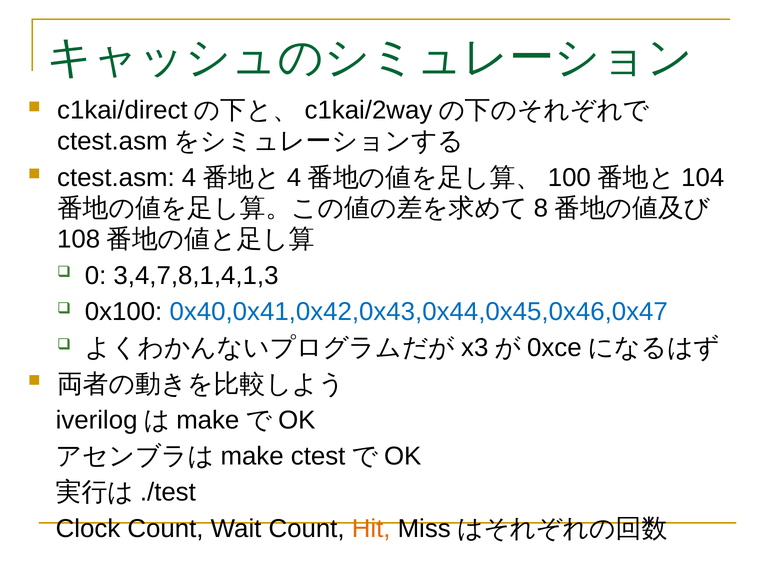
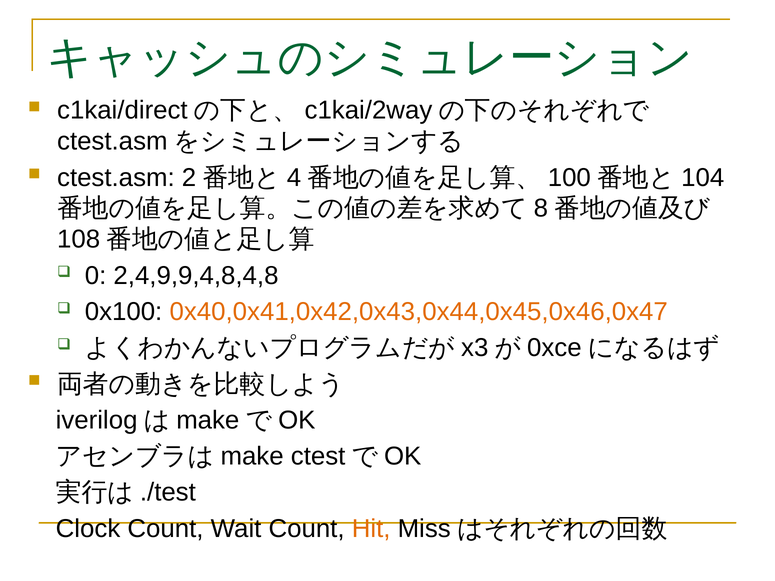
ctest.asm 4: 4 -> 2 (189, 178)
3,4,7,8,1,4,1,3: 3,4,7,8,1,4,1,3 -> 2,4,9,9,4,8,4,8 (196, 276)
0x40,0x41,0x42,0x43,0x44,0x45,0x46,0x47 colour: blue -> orange (419, 312)
